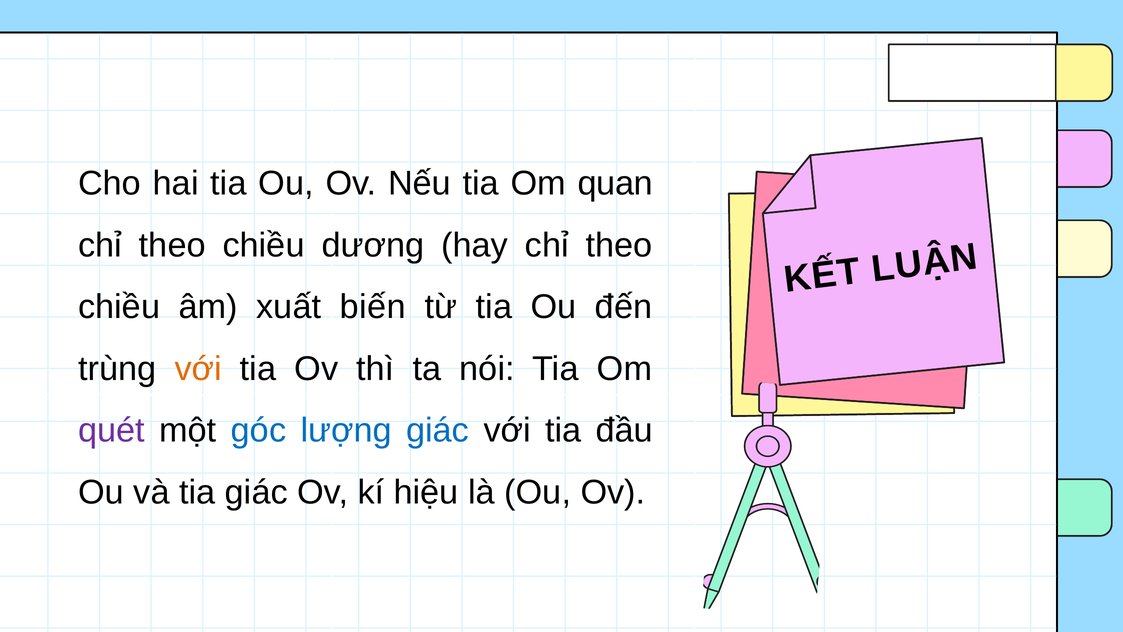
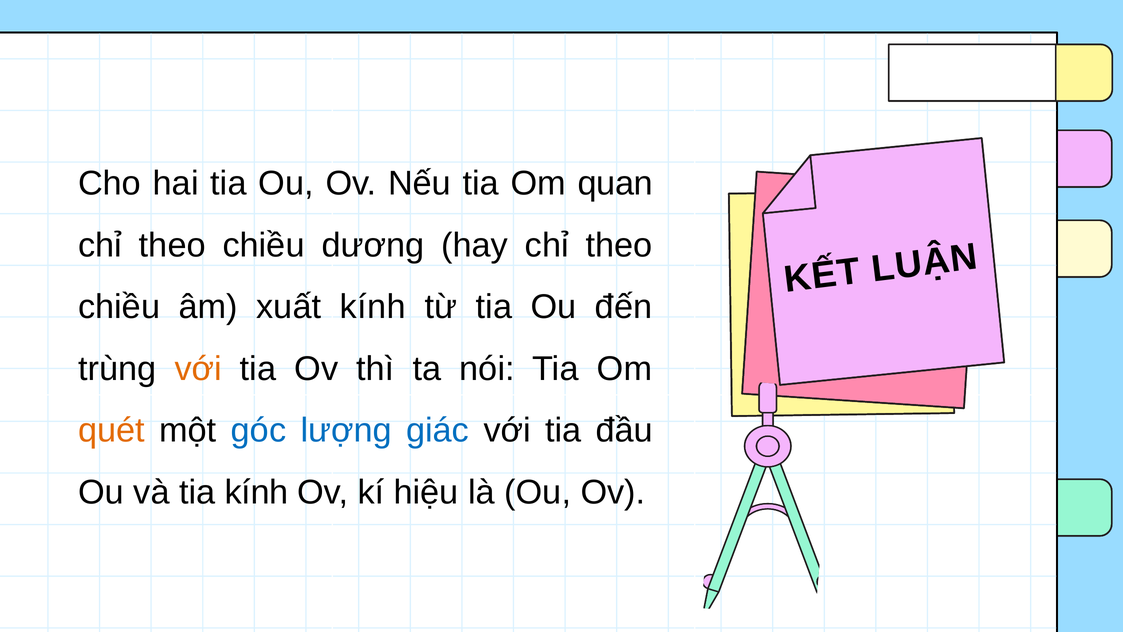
xuất biến: biến -> kính (373, 307)
quét colour: purple -> orange (112, 430)
tia giác: giác -> kính (256, 492)
